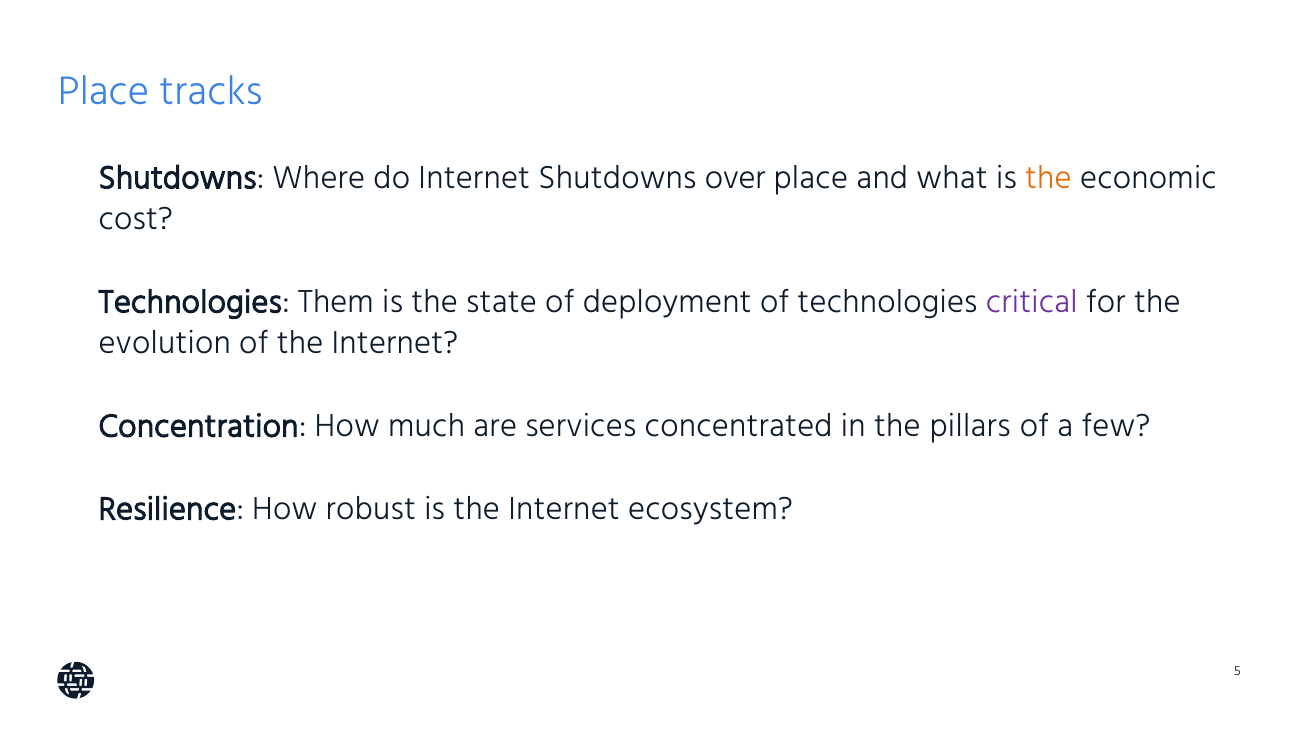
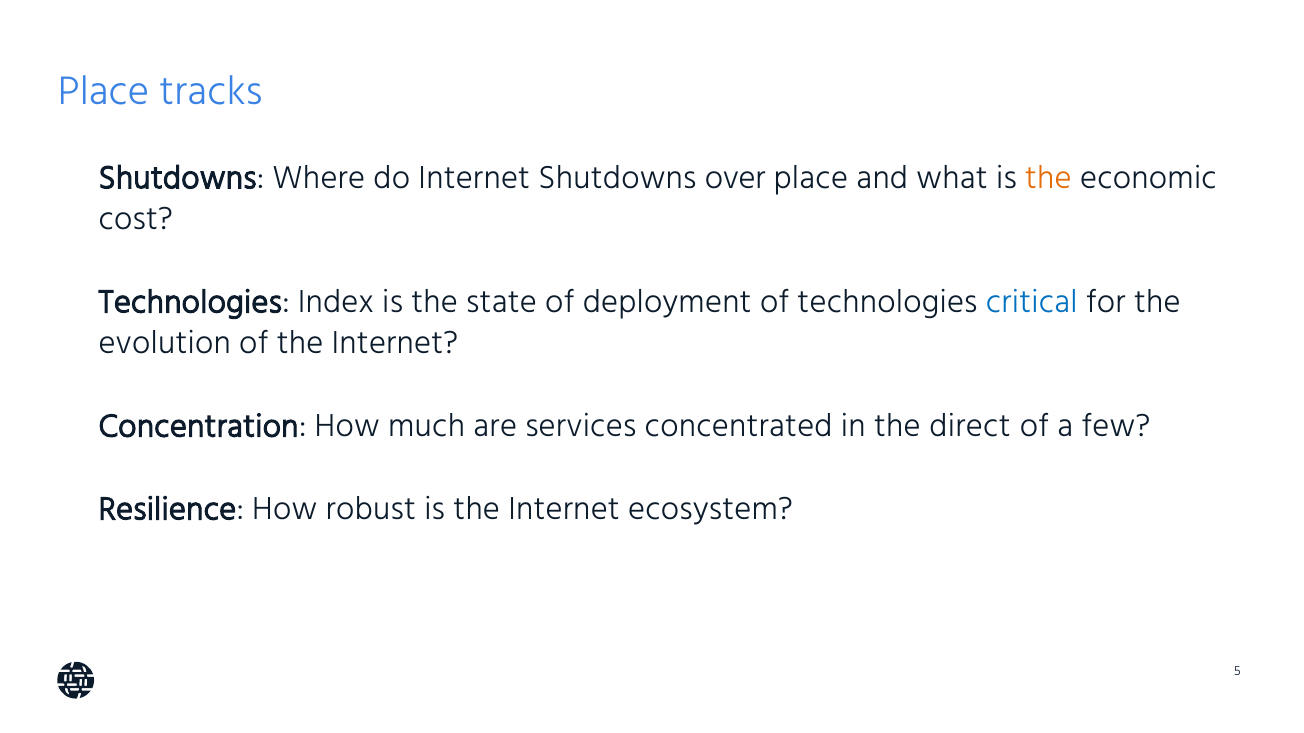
Them: Them -> Index (336, 302)
critical colour: purple -> blue (1032, 302)
pillars: pillars -> direct (970, 426)
